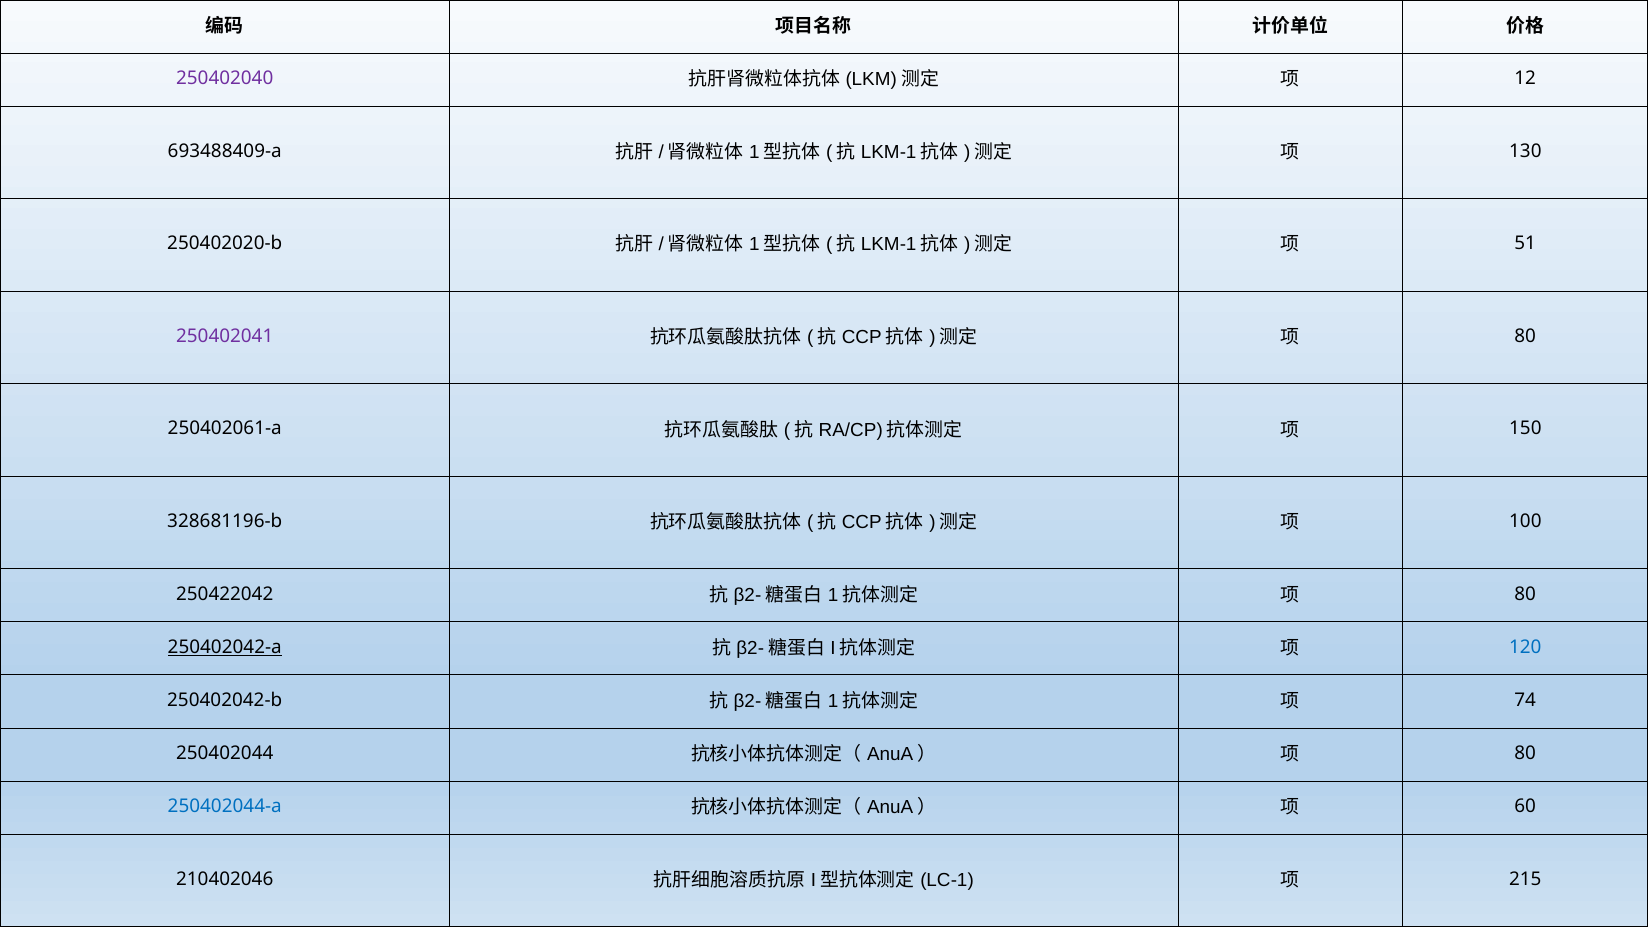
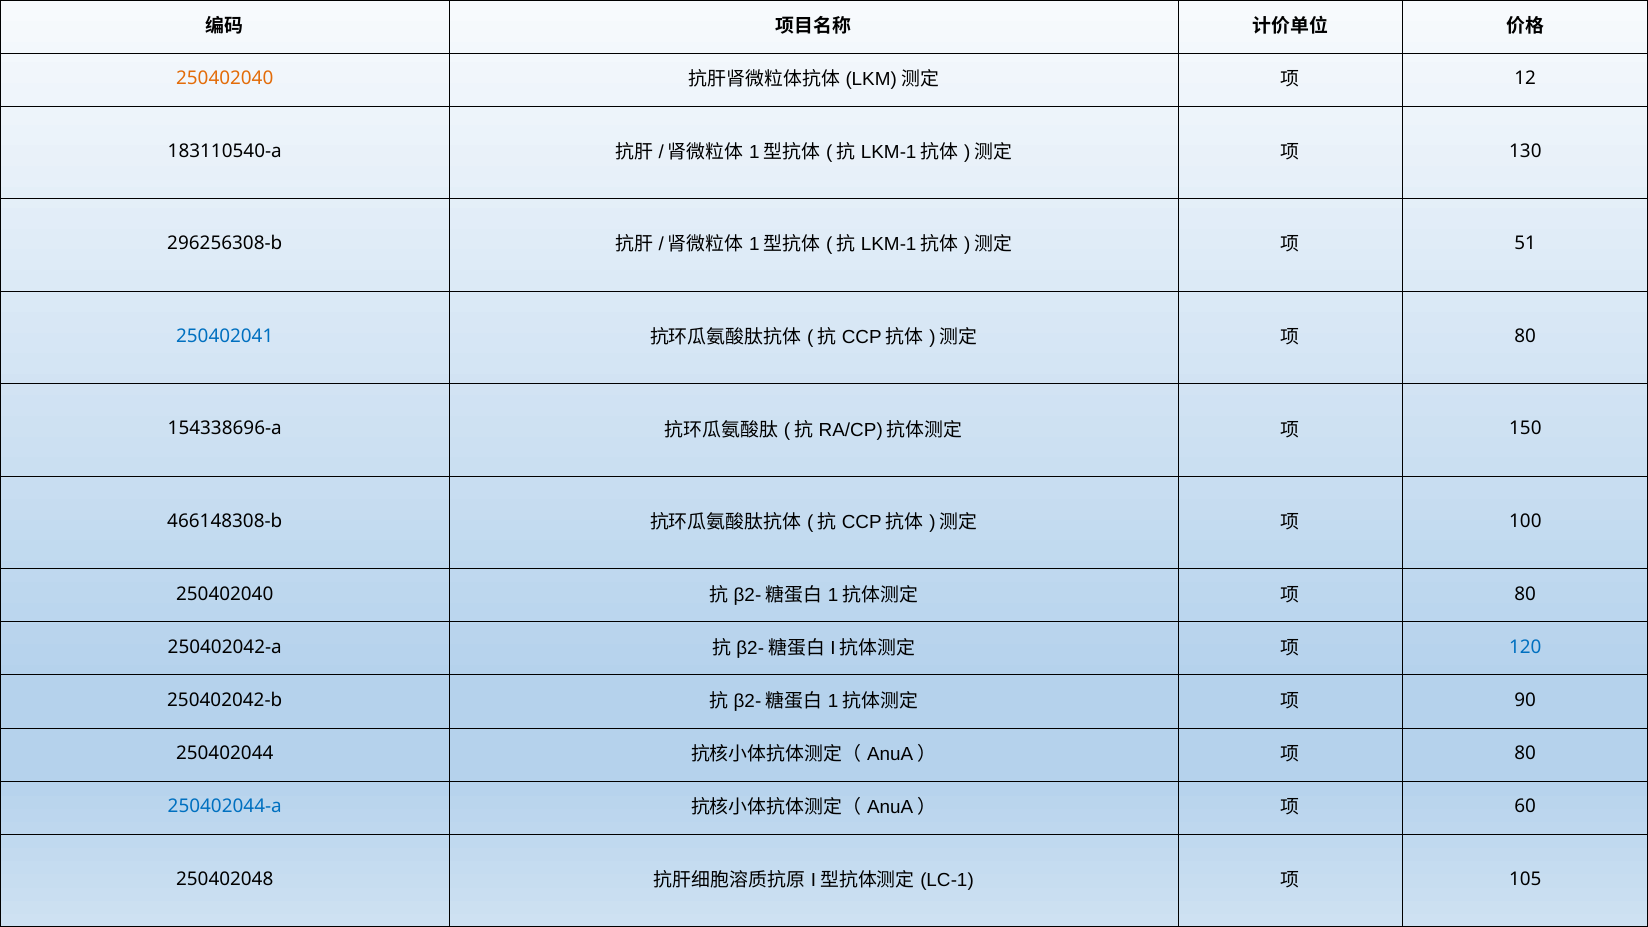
250402040 colour: purple -> orange (225, 78)
693488409-a: 693488409-a -> 183110540-a (225, 151)
250402020-b: 250402020-b -> 296256308-b (225, 244)
250402041 colour: purple -> blue (225, 336)
250402061-a: 250402061-a -> 154338696-a (225, 429)
328681196-b: 328681196-b -> 466148308-b (225, 521)
250422042: 250422042 -> 250402040 (225, 594)
250402042-a underline: present -> none (225, 647)
74: 74 -> 90 (1525, 700)
210402046: 210402046 -> 250402048 (225, 879)
215: 215 -> 105 (1525, 879)
